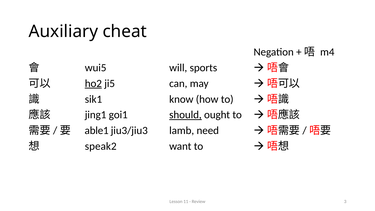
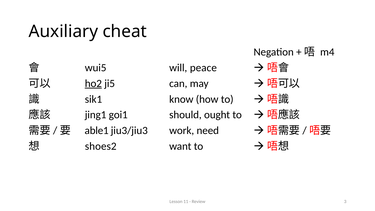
sports: sports -> peace (203, 68)
should underline: present -> none (185, 115)
lamb: lamb -> work (182, 131)
speak2: speak2 -> shoes2 (101, 146)
